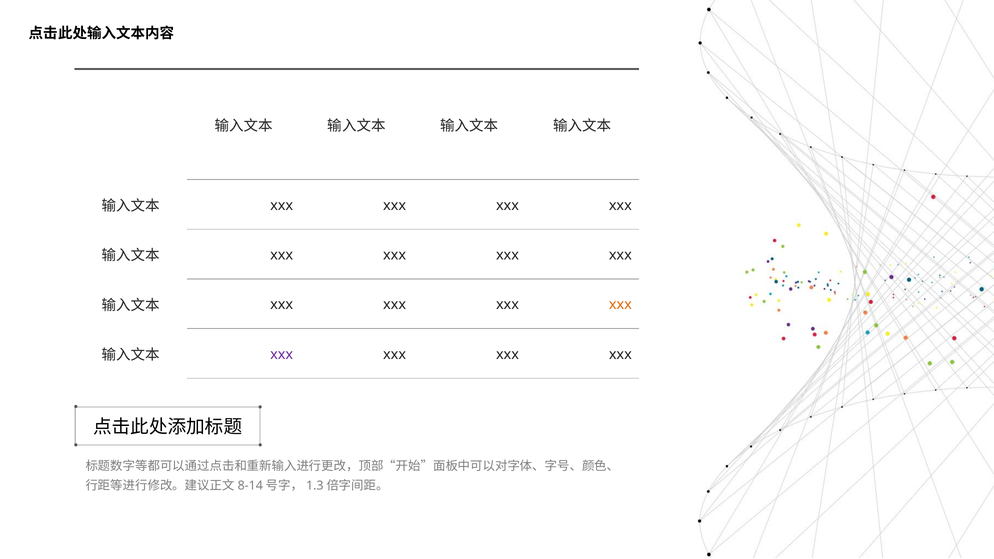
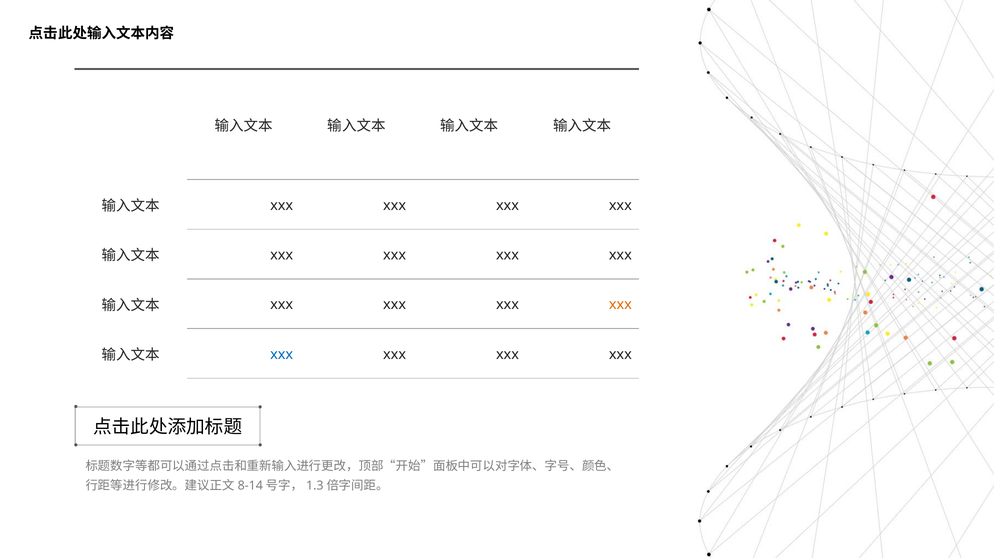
xxx colour: purple -> blue (282, 354)
